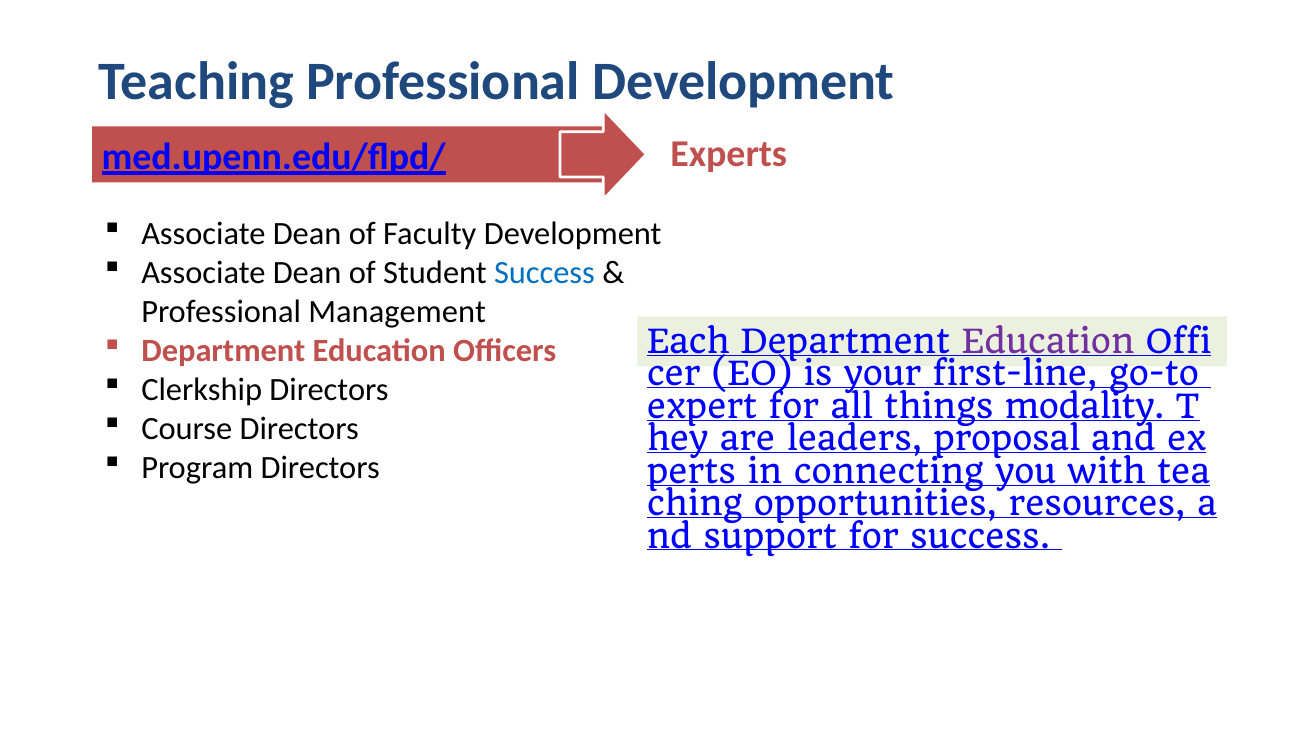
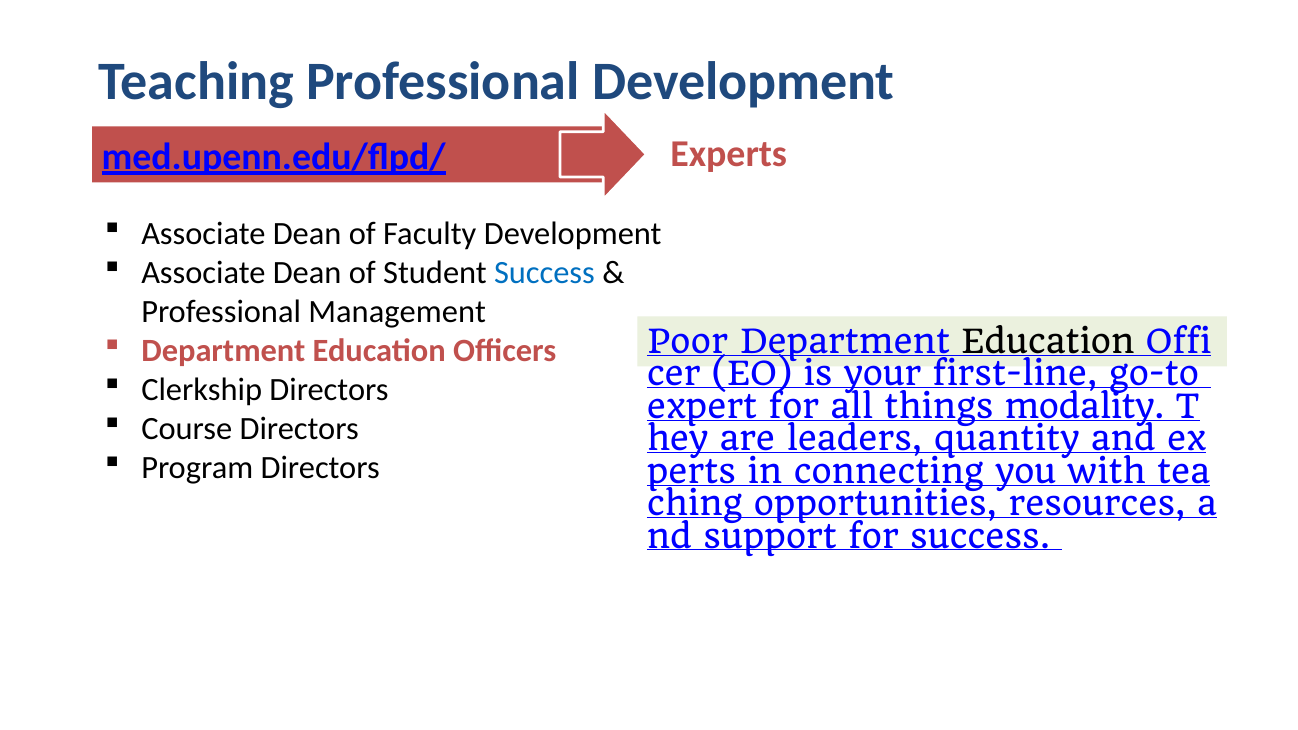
Each: Each -> Poor (688, 343)
Education colour: purple -> black (1048, 343)
proposal: proposal -> quantity (1007, 440)
